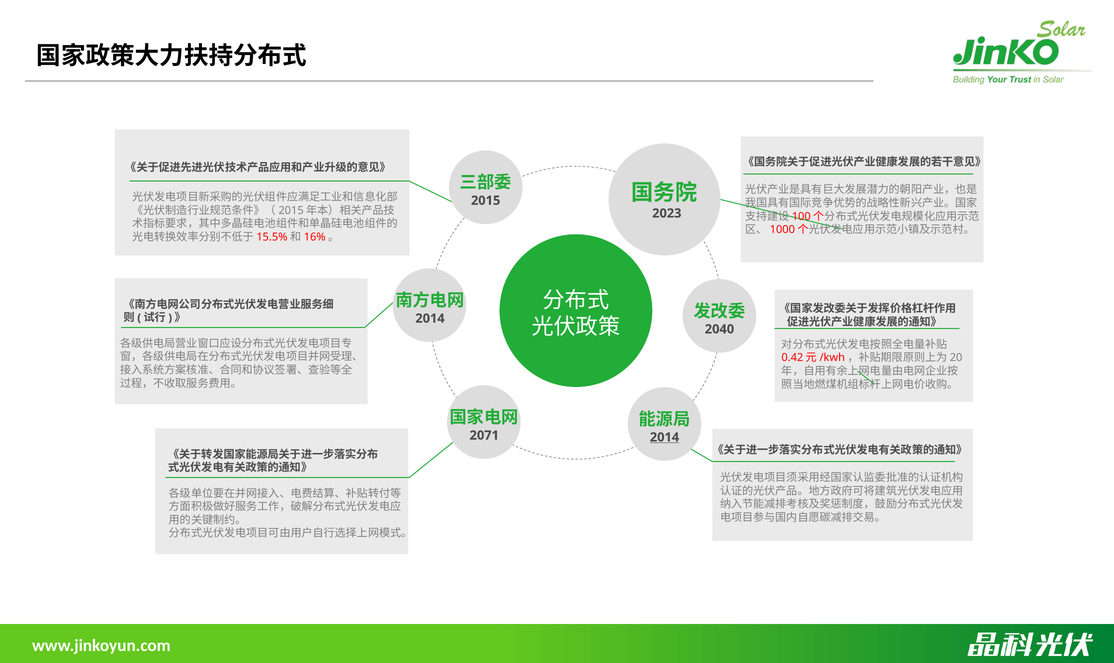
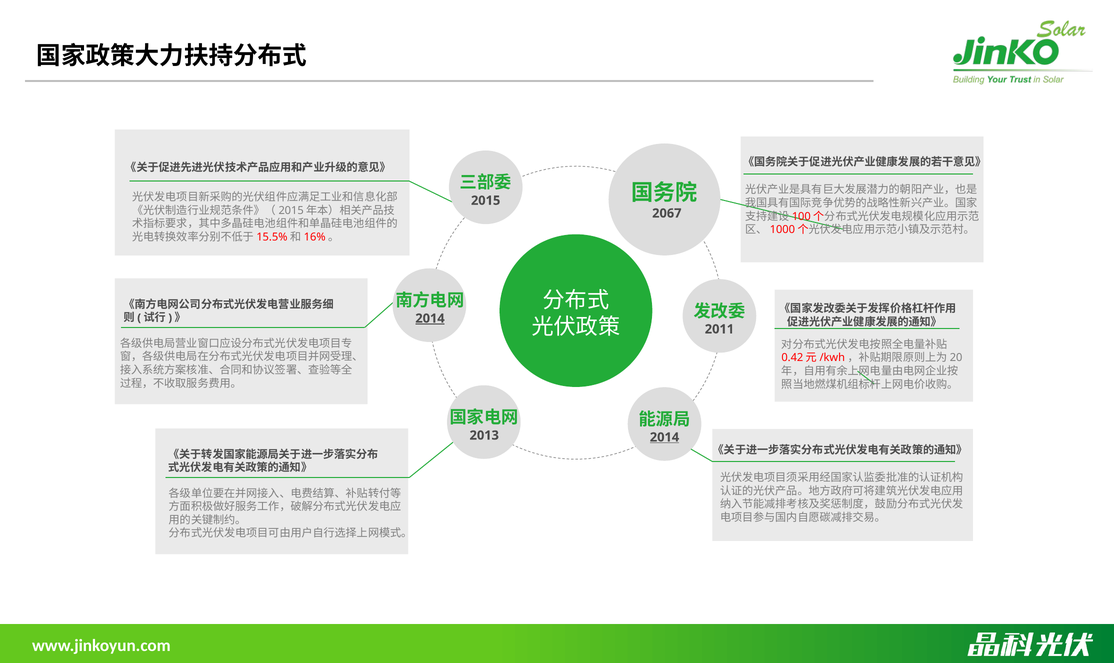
2023: 2023 -> 2067 (667, 213)
2014 underline: none -> present (430, 318)
2040: 2040 -> 2011 (719, 329)
2071: 2071 -> 2013 (484, 435)
